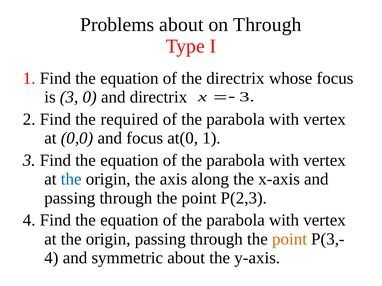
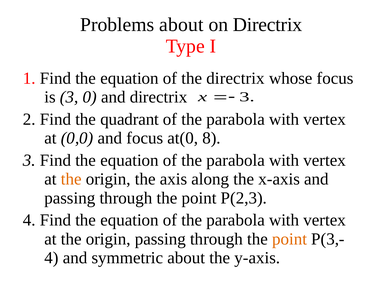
on Through: Through -> Directrix (268, 25)
required: required -> quadrant (130, 119)
at(0 1: 1 -> 8 (212, 138)
the colour: blue -> orange (71, 179)
